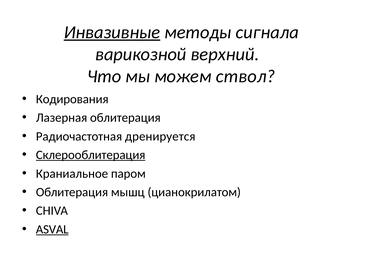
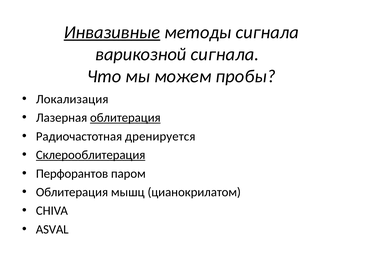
варикозной верхний: верхний -> сигнала (225, 54)
ствол: ствол -> пробы (246, 76)
Кодирования: Кодирования -> Локализация (72, 99)
облитерация underline: none -> present (125, 118)
Краниальное: Краниальное -> Перфорантов (72, 174)
ASVAL underline: present -> none (52, 229)
